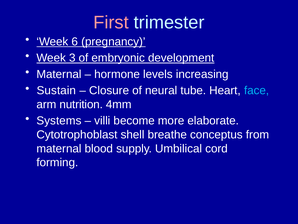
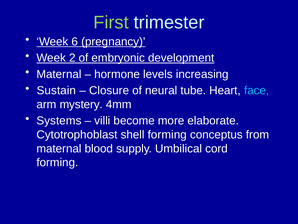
First colour: pink -> light green (111, 22)
3: 3 -> 2 (72, 58)
nutrition: nutrition -> mystery (81, 104)
shell breathe: breathe -> forming (167, 134)
